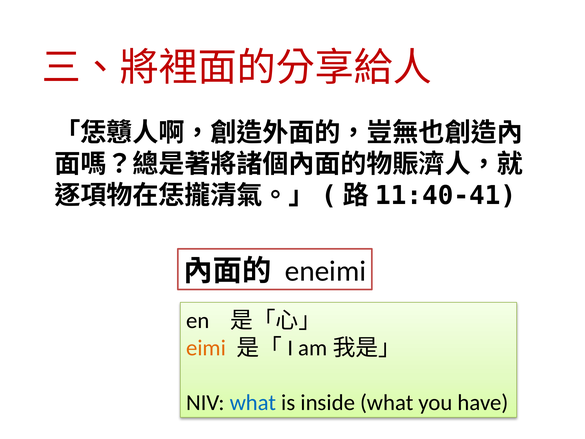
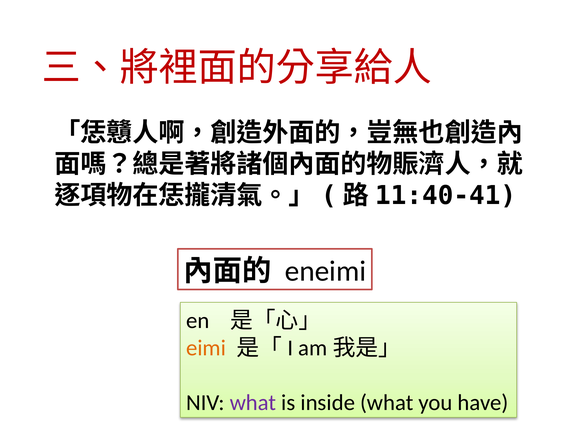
what colour: blue -> purple (253, 402)
